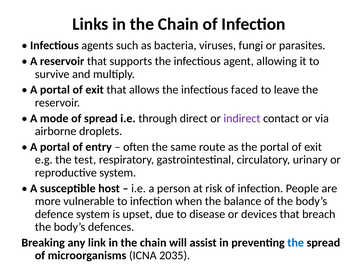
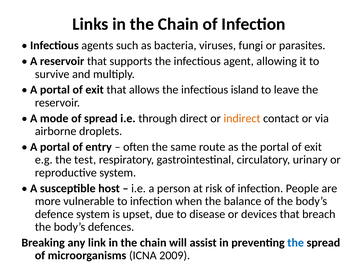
faced: faced -> island (245, 90)
indirect colour: purple -> orange (242, 119)
2035: 2035 -> 2009 (175, 256)
